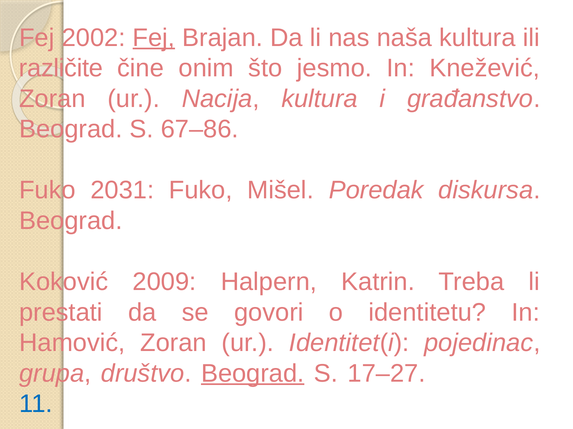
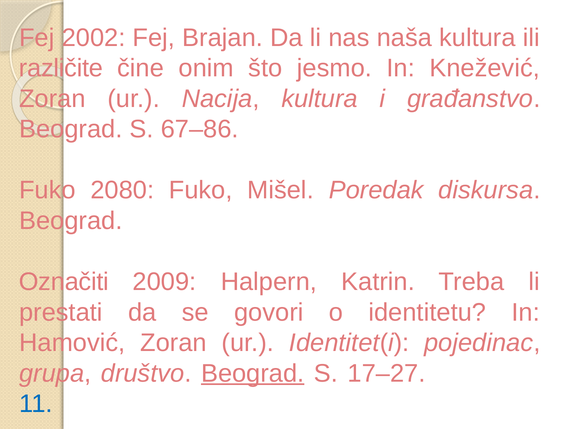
Fej underline: present -> none (154, 38)
2031: 2031 -> 2080 (122, 191)
Koković: Koković -> Označiti (64, 282)
